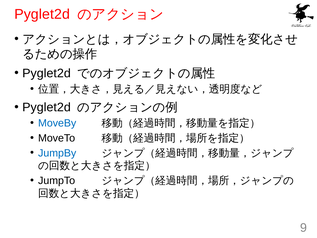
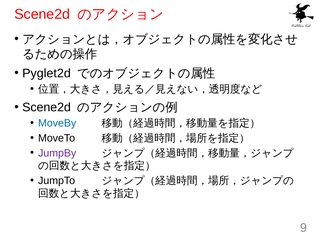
Pyglet2d: Pyglet2d -> Scene2d (42, 14)
Pyglet2d: Pyglet2d -> Scene2d (47, 107)
JumpBy colour: blue -> purple (57, 153)
